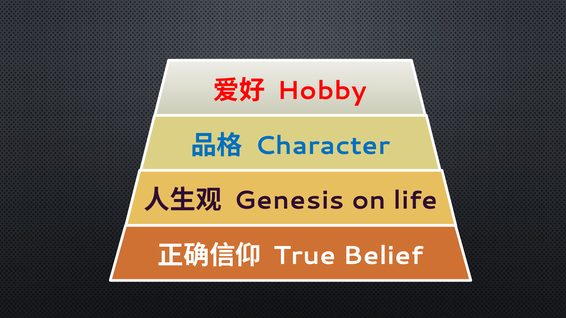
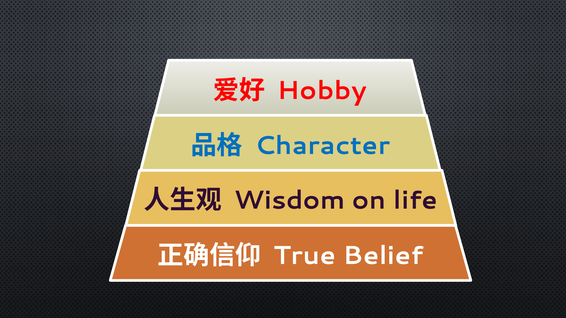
Genesis: Genesis -> Wisdom (289, 201)
